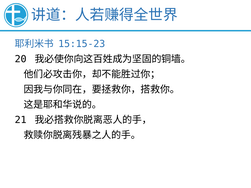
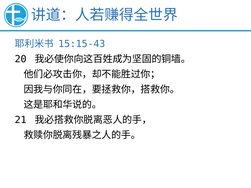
15:15-23: 15:15-23 -> 15:15-43 (82, 44)
